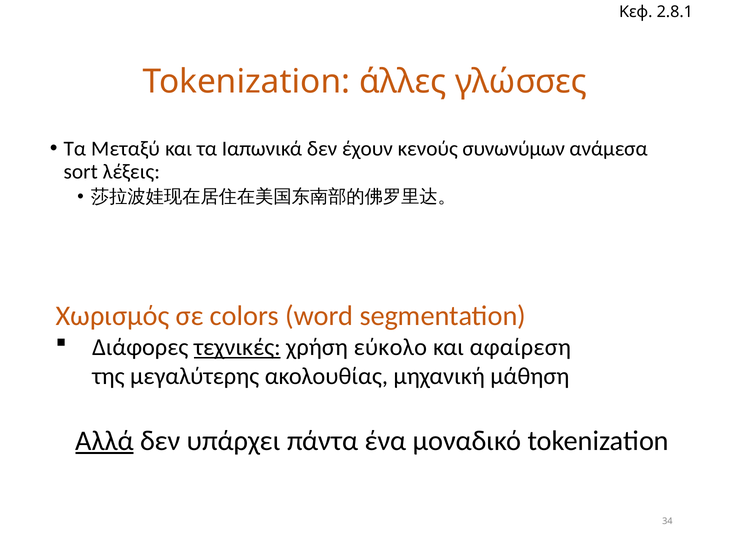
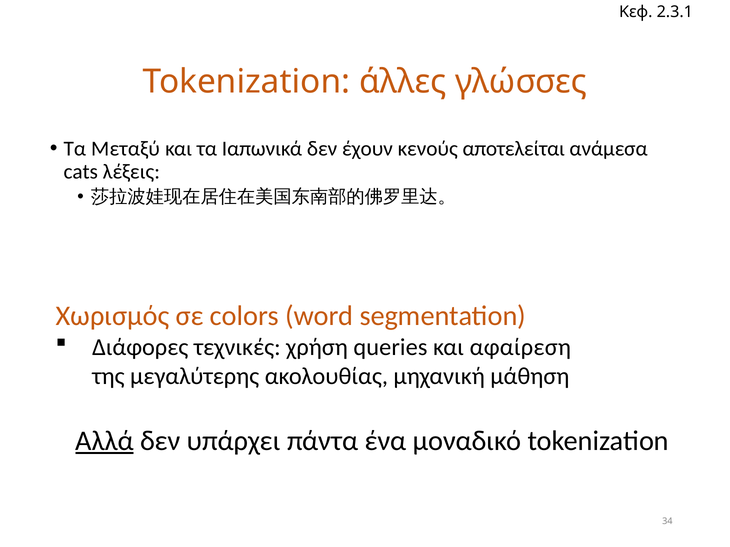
2.8.1: 2.8.1 -> 2.3.1 (675, 12)
συνωνύμων: συνωνύμων -> αποτελείται (514, 149)
sort: sort -> cats (81, 172)
τεχνικές underline: present -> none (237, 348)
εύκολο: εύκολο -> queries (390, 348)
